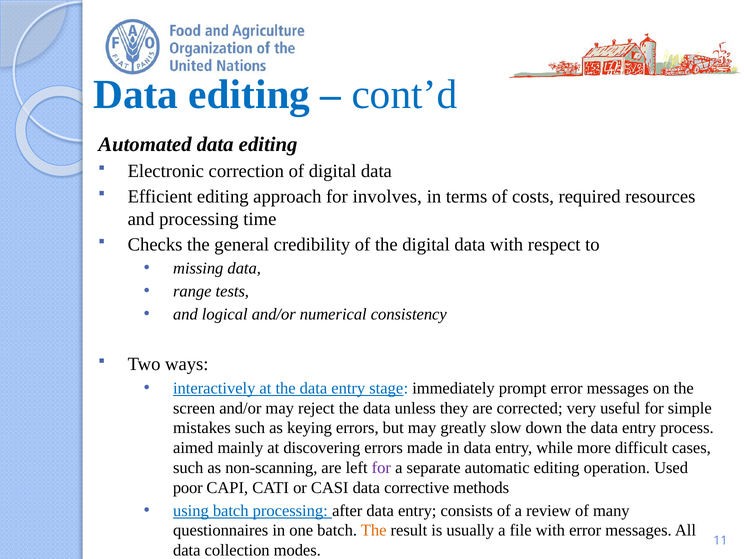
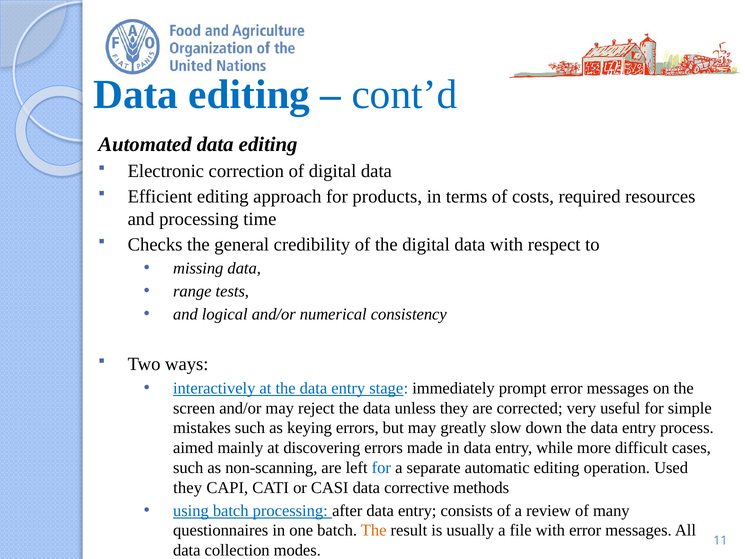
involves: involves -> products (387, 196)
for colour: purple -> blue (381, 468)
poor: poor -> they (188, 487)
